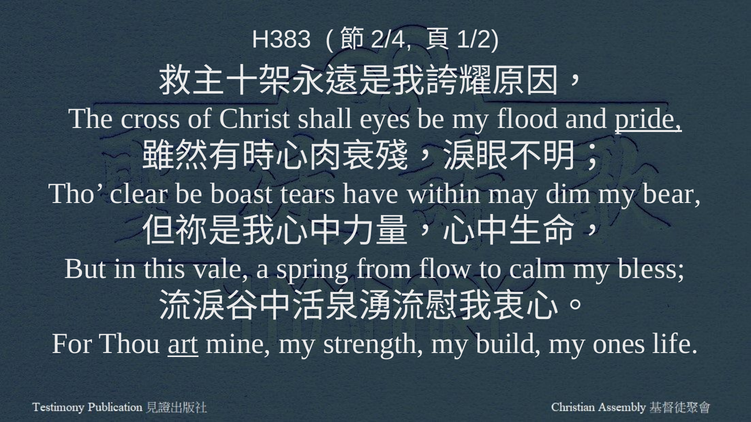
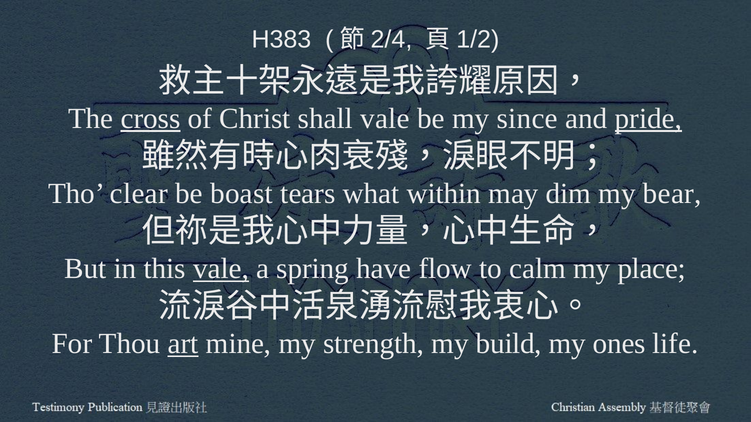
cross underline: none -> present (151, 119)
shall eyes: eyes -> vale (385, 119)
flood: flood -> since (527, 119)
have: have -> what (371, 194)
vale underline: none -> present (221, 269)
from: from -> have (384, 269)
bless: bless -> place (652, 269)
